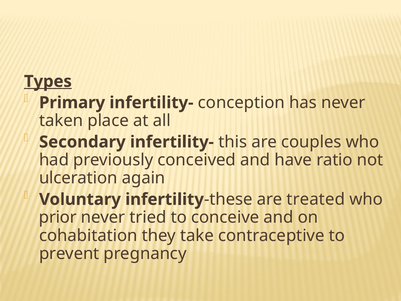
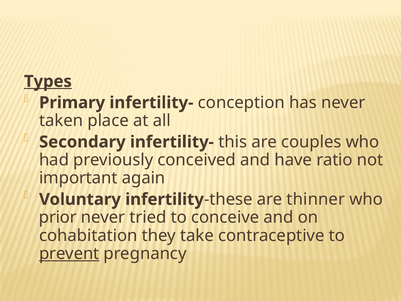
ulceration: ulceration -> important (78, 178)
treated: treated -> thinner (316, 199)
prevent underline: none -> present (69, 253)
